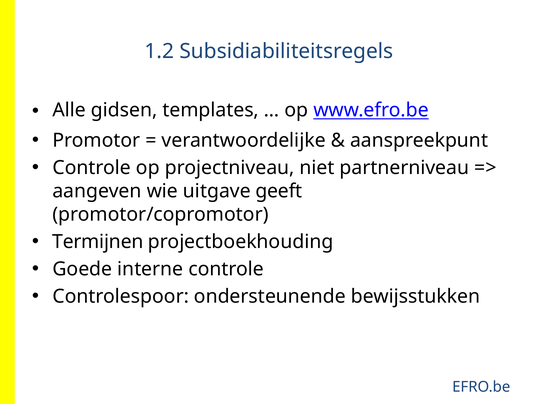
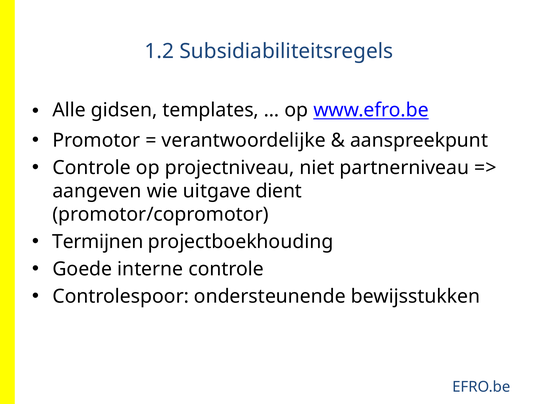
geeft: geeft -> dient (279, 191)
